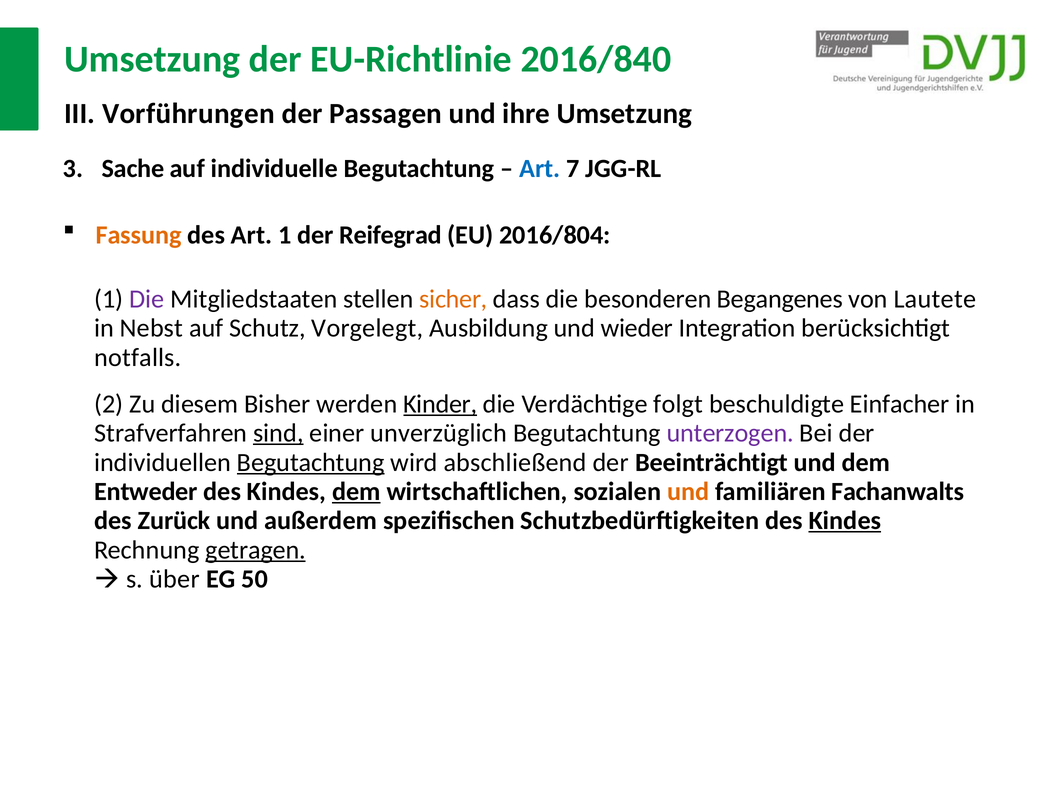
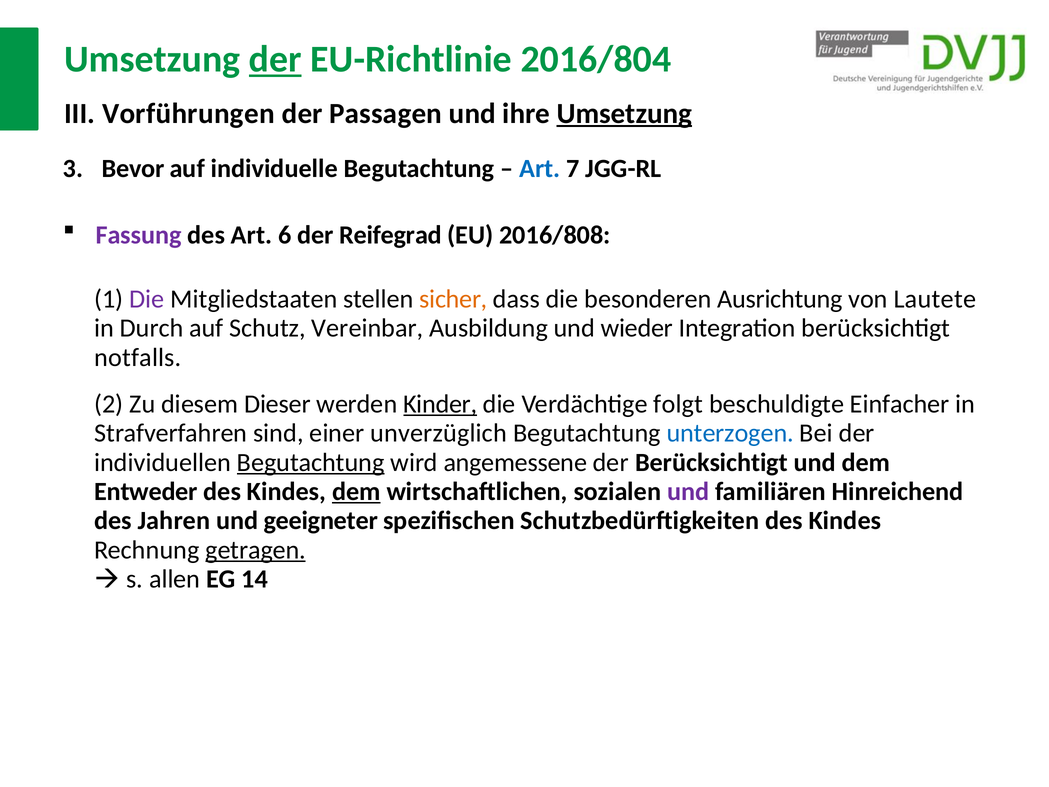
der underline: none -> present (275, 59)
2016/840: 2016/840 -> 2016/804 (596, 59)
Umsetzung underline: none -> present (624, 113)
Sache: Sache -> Bevor (133, 168)
Fassung colour: orange -> purple (139, 235)
Art 1: 1 -> 6 (285, 235)
2016/804: 2016/804 -> 2016/808 (555, 235)
Begangenes: Begangenes -> Ausrichtung (780, 299)
Nebst: Nebst -> Durch (152, 328)
Vorgelegt: Vorgelegt -> Vereinbar (367, 328)
Bisher: Bisher -> Dieser (277, 404)
sind underline: present -> none (278, 433)
unterzogen colour: purple -> blue (730, 433)
abschließend: abschließend -> angemessene (515, 462)
der Beeinträchtigt: Beeinträchtigt -> Berücksichtigt (712, 462)
und colour: orange -> purple (688, 491)
Fachanwalts: Fachanwalts -> Hinreichend (898, 491)
Zurück: Zurück -> Jahren (174, 521)
außerdem: außerdem -> geeigneter (321, 521)
Kindes underline: present -> none (845, 521)
über: über -> allen (175, 579)
50: 50 -> 14 (255, 579)
